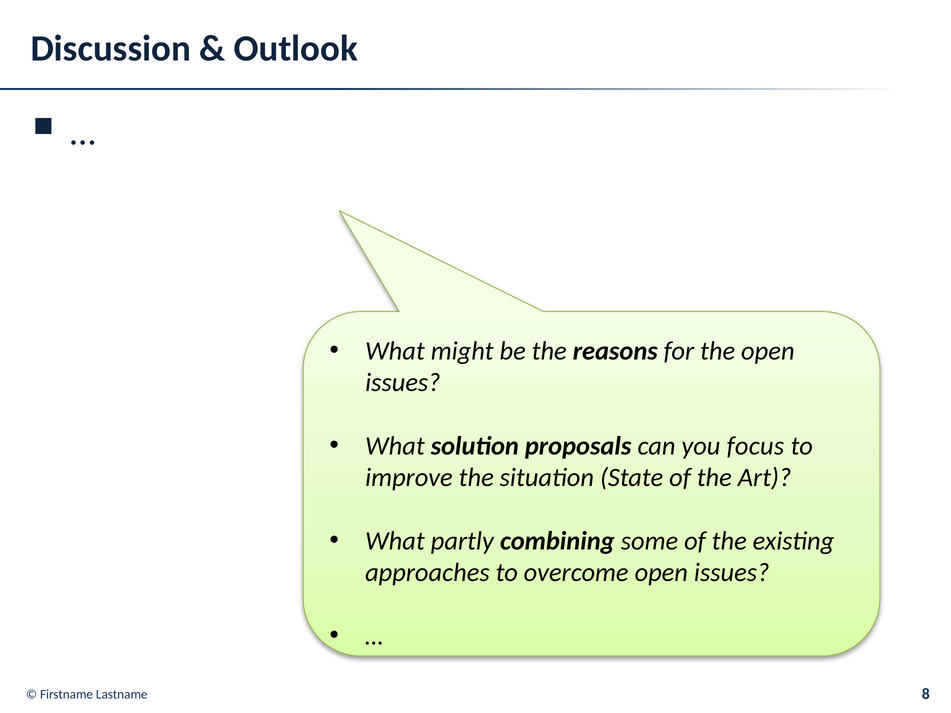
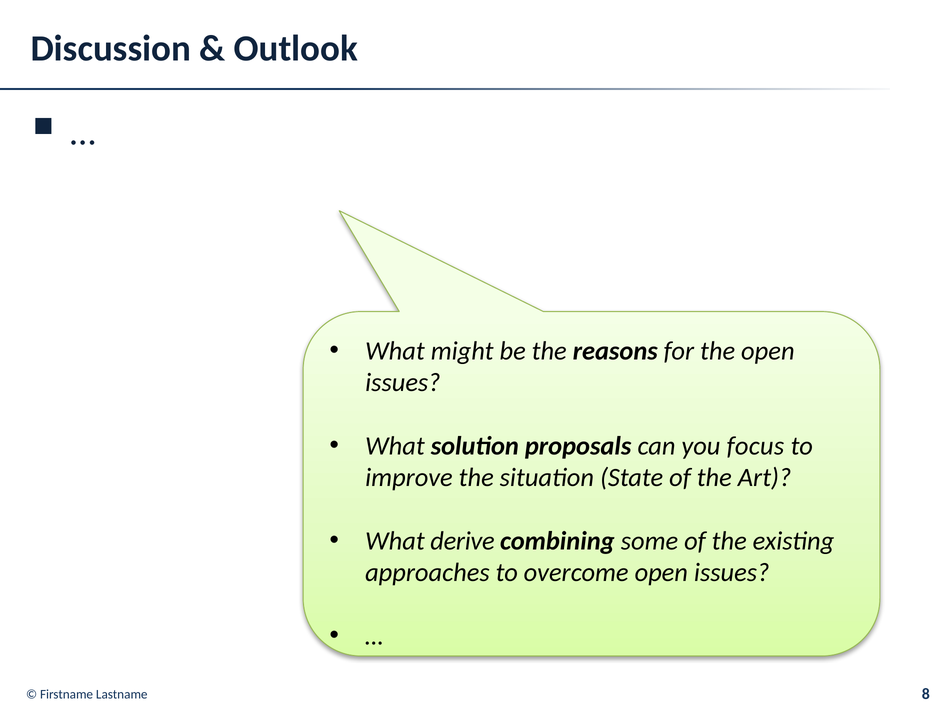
partly: partly -> derive (462, 541)
